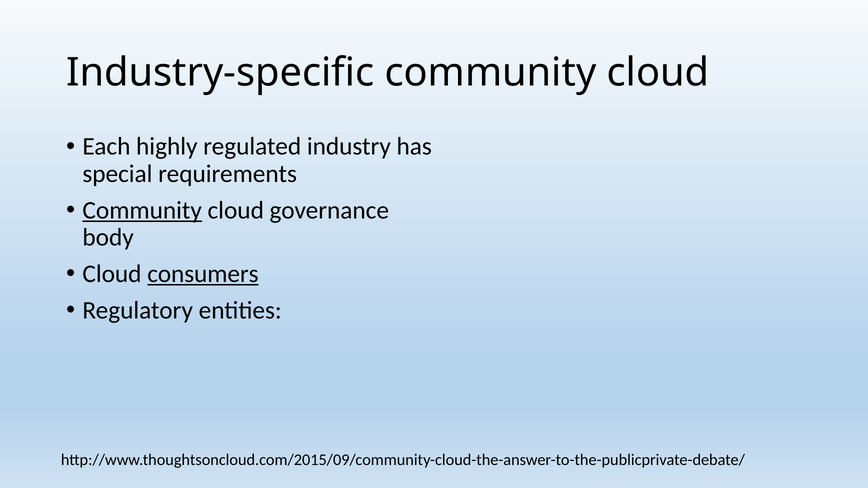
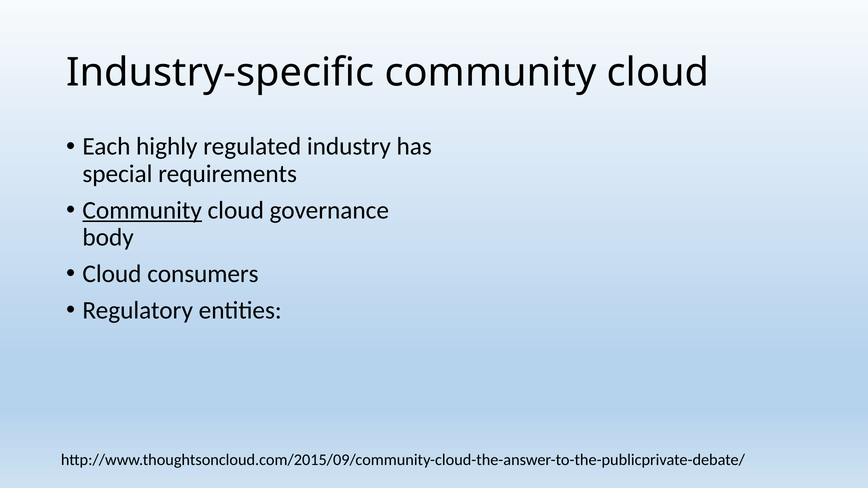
consumers underline: present -> none (203, 274)
